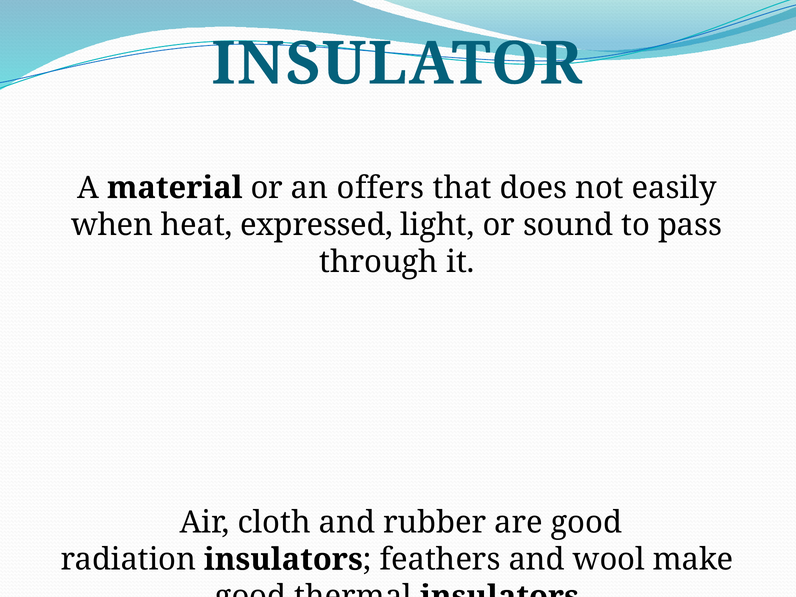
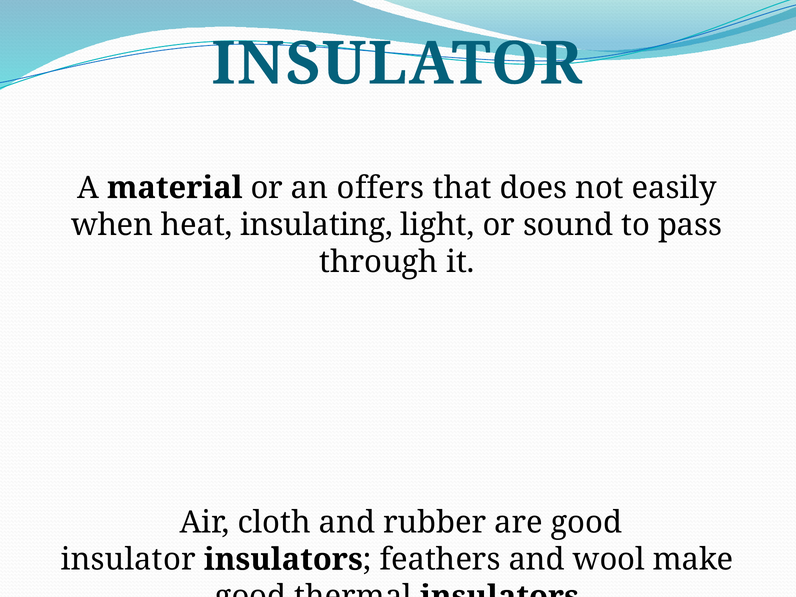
expressed: expressed -> insulating (317, 225)
radiation: radiation -> insulator (128, 560)
